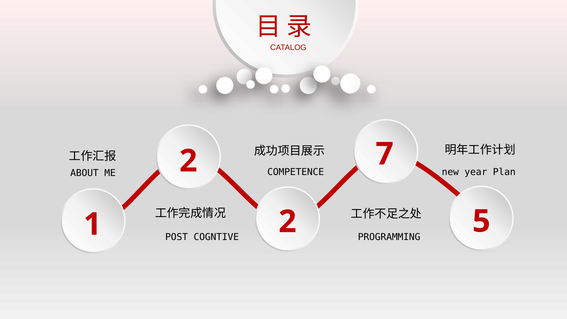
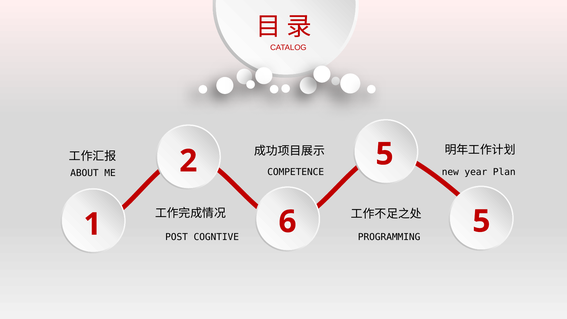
2 7: 7 -> 5 (385, 154)
1 2: 2 -> 6 (288, 222)
